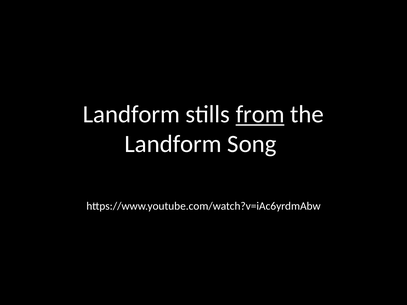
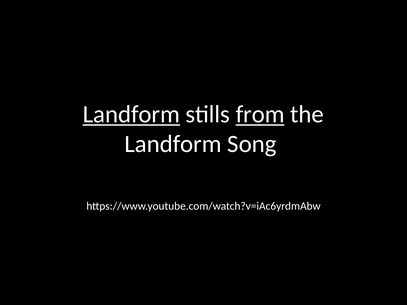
Landform underline: none -> present (131, 114)
